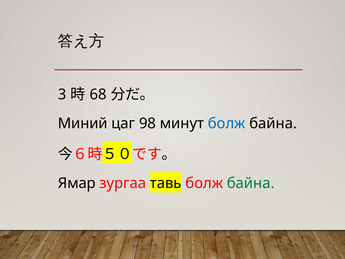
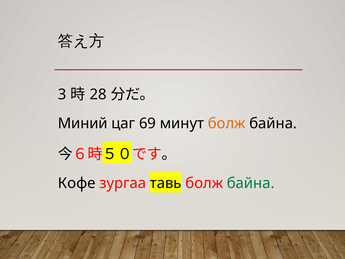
68: 68 -> 28 (98, 94)
98: 98 -> 69 (147, 123)
болж colour: blue -> orange (227, 123)
Ямар: Ямар -> Кофе (77, 183)
